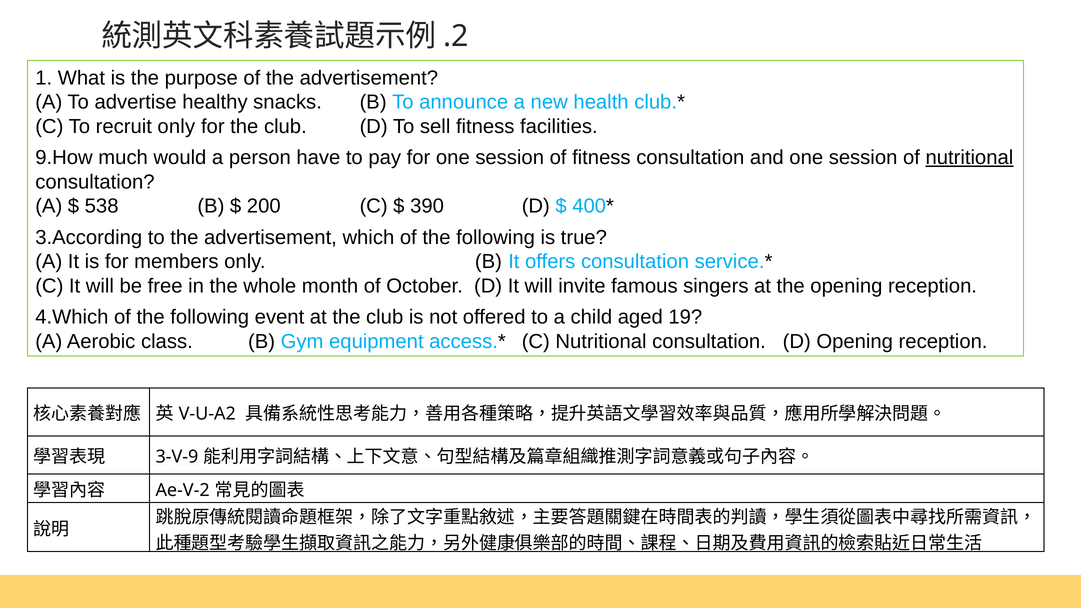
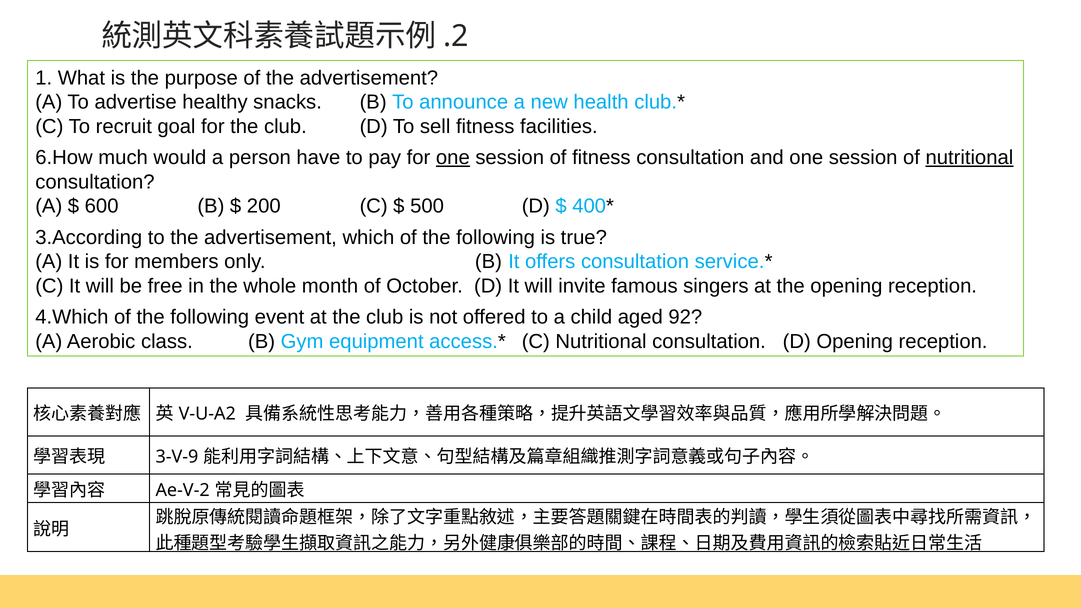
recruit only: only -> goal (176, 127)
9.How: 9.How -> 6.How (64, 158)
one underline: none -> present (453, 158)
538: 538 -> 600 (102, 206)
390: 390 -> 500 (427, 206)
19: 19 -> 92 (685, 317)
